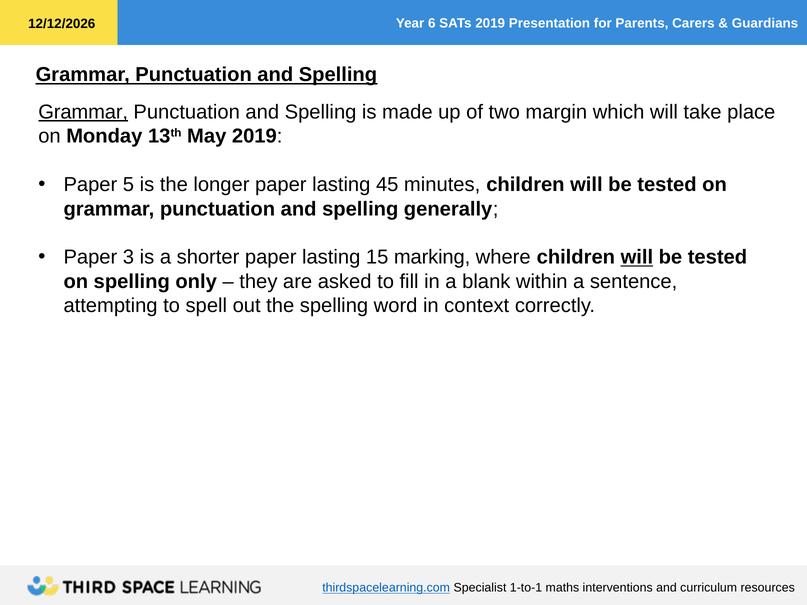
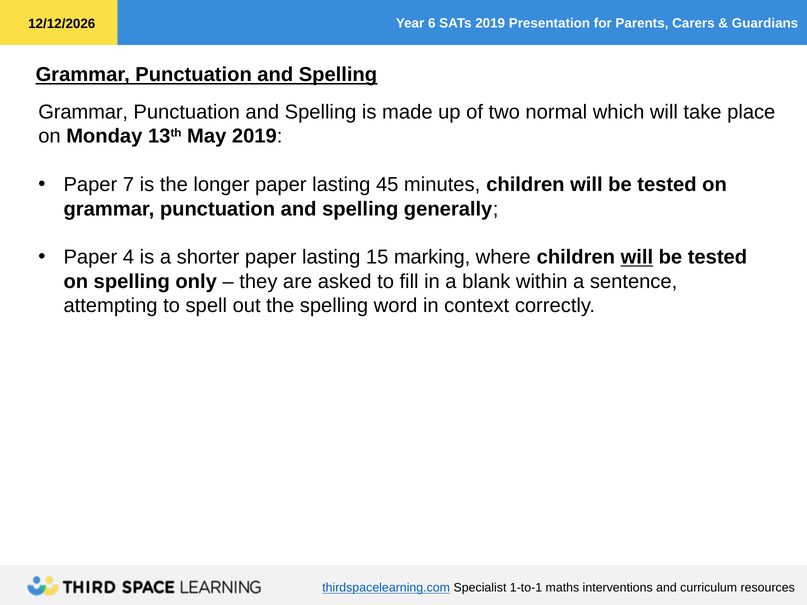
Grammar underline: present -> none (83, 112)
margin: margin -> normal (556, 112)
5: 5 -> 7 (128, 185)
3: 3 -> 4 (128, 257)
